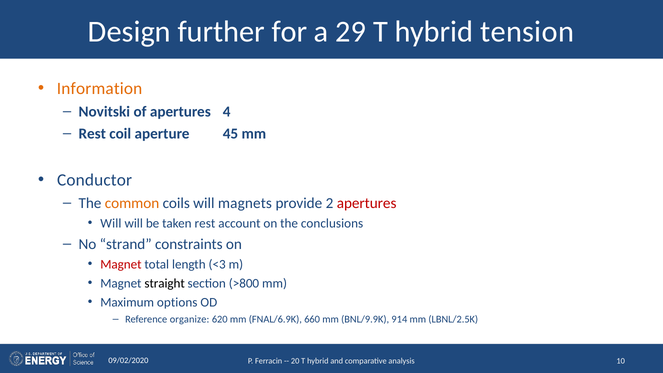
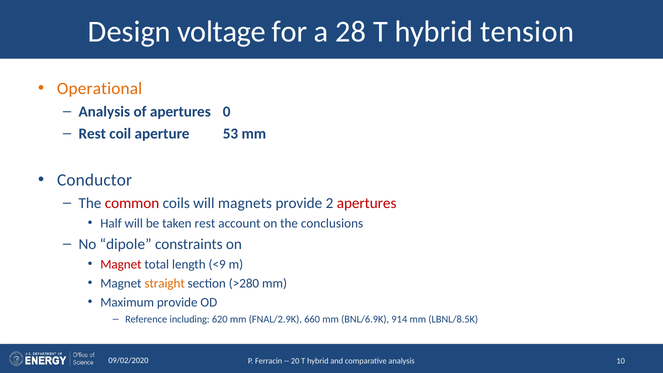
further: further -> voltage (221, 31)
29: 29 -> 28 (351, 31)
Information: Information -> Operational (100, 88)
Novitski: Novitski -> Analysis (104, 112)
4: 4 -> 0 (227, 112)
45: 45 -> 53 (230, 134)
common colour: orange -> red (132, 203)
Will: Will -> Half (111, 223)
strand: strand -> dipole (126, 244)
<3: <3 -> <9 (217, 264)
straight colour: black -> orange (165, 283)
>800: >800 -> >280 (244, 283)
Maximum options: options -> provide (177, 302)
organize: organize -> including (190, 319)
FNAL/6.9K: FNAL/6.9K -> FNAL/2.9K (275, 319)
BNL/9.9K: BNL/9.9K -> BNL/6.9K (365, 319)
LBNL/2.5K: LBNL/2.5K -> LBNL/8.5K (453, 319)
